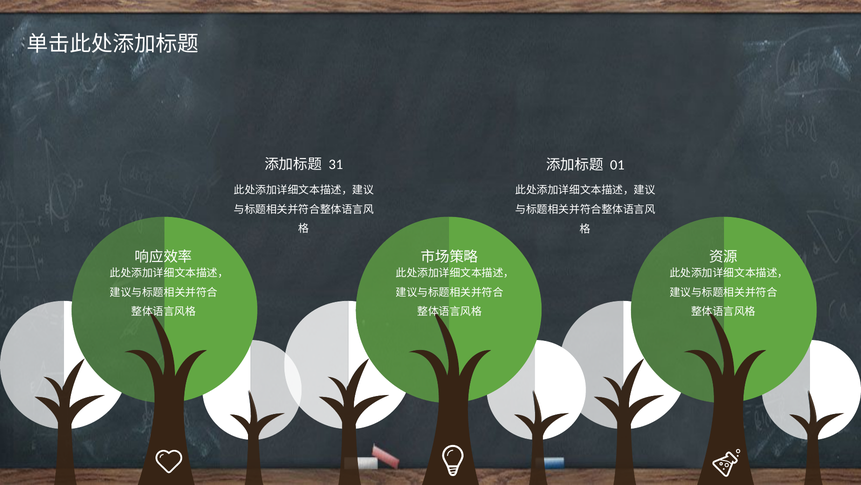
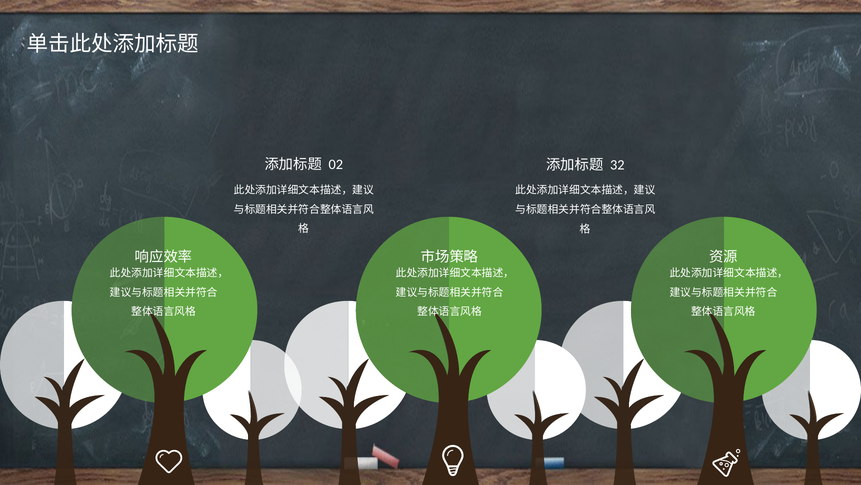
31: 31 -> 02 (336, 165)
01: 01 -> 32 (617, 165)
